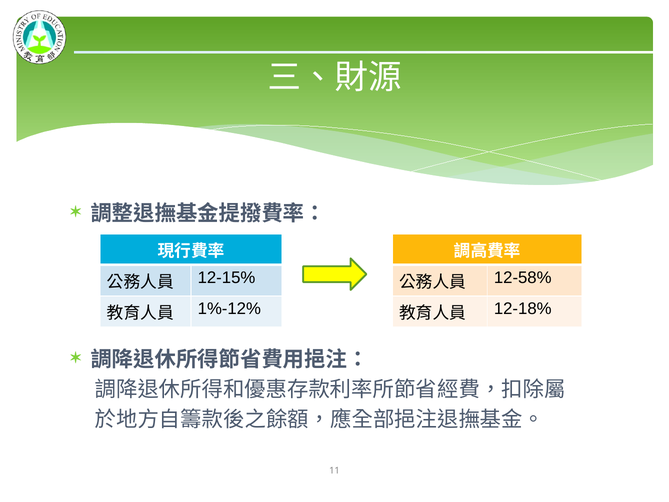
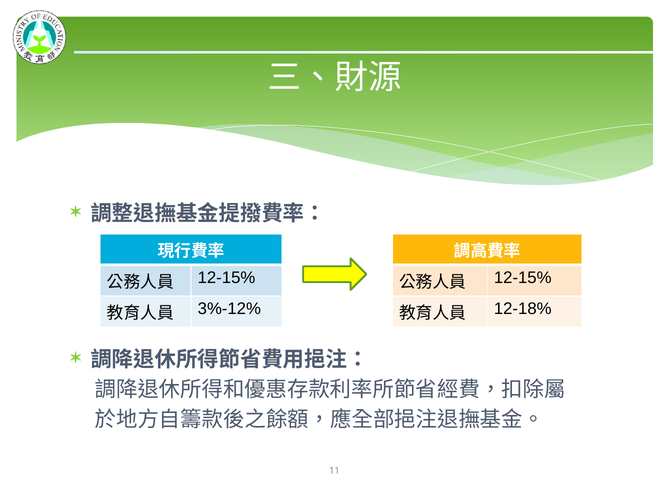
12-58%: 12-58% -> 12-15% (523, 278)
1%-12%: 1%-12% -> 3%-12% (229, 309)
